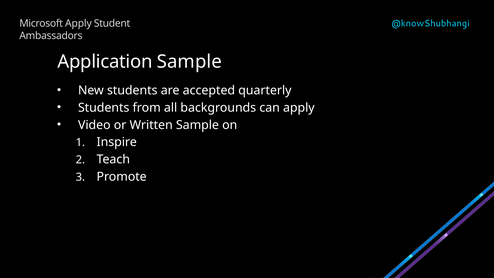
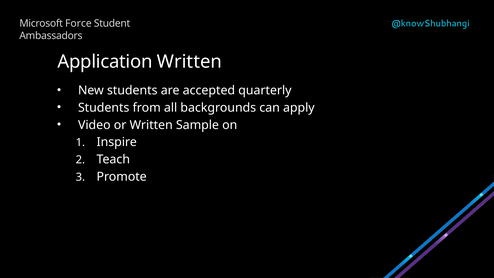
Microsoft Apply: Apply -> Force (78, 24)
Application Sample: Sample -> Written (189, 62)
